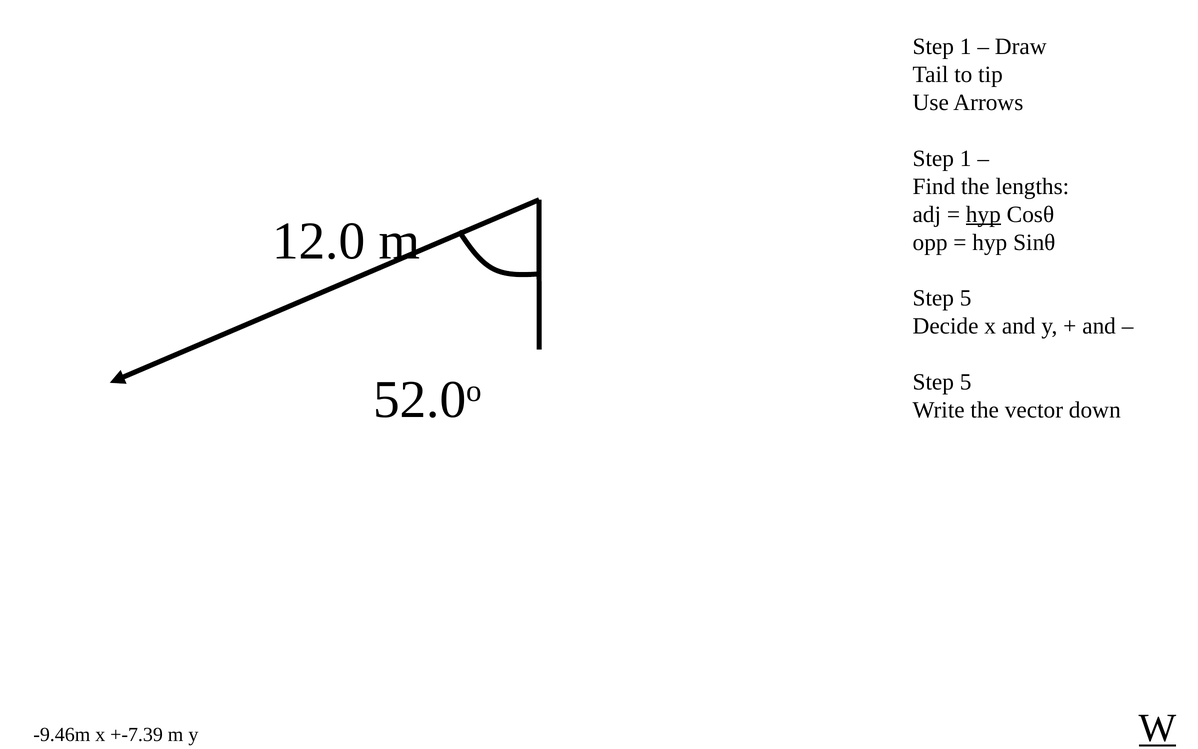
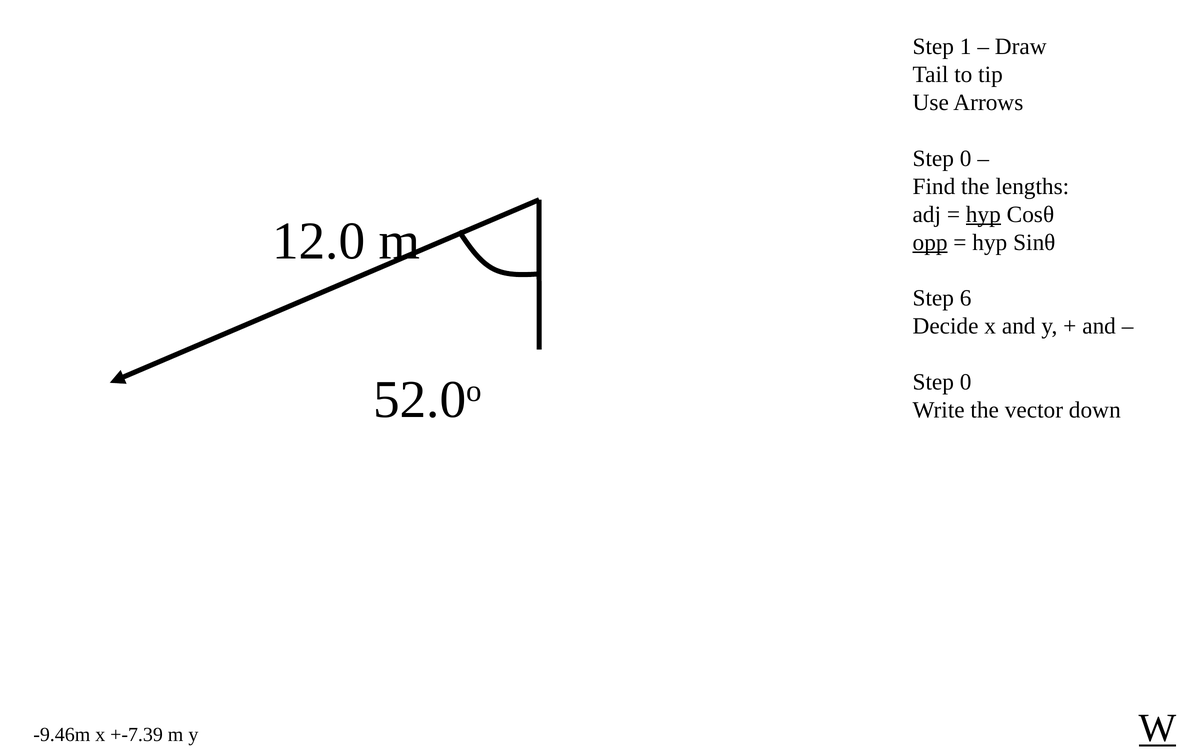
1: 1 -> 0 (966, 158)
opp underline: none -> present (930, 242)
5: 5 -> 6 (966, 298)
5: 5 -> 0 (966, 382)
